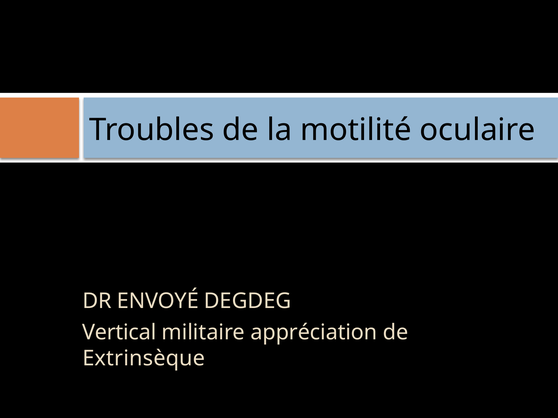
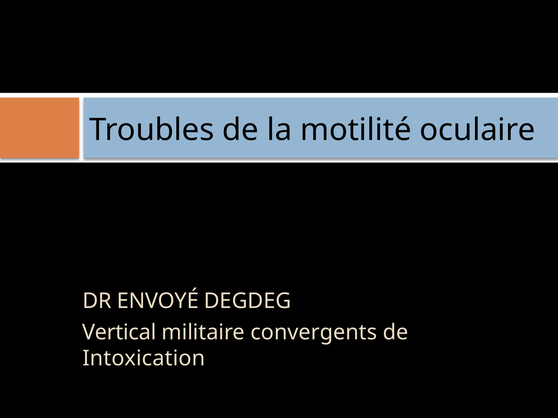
appréciation: appréciation -> convergents (314, 333)
Extrinsèque: Extrinsèque -> Intoxication (144, 359)
